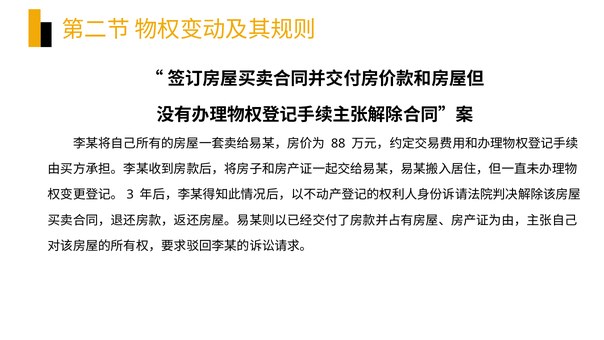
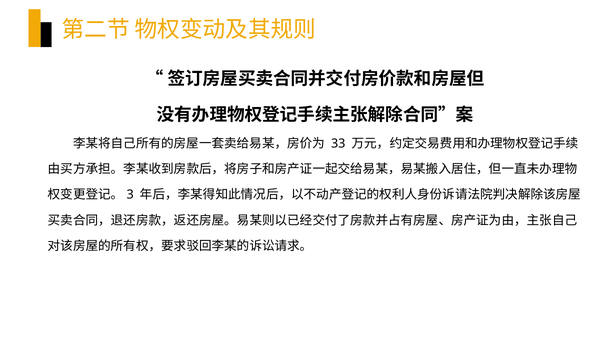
88: 88 -> 33 (338, 143)
